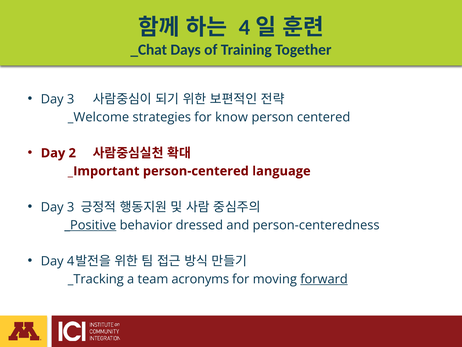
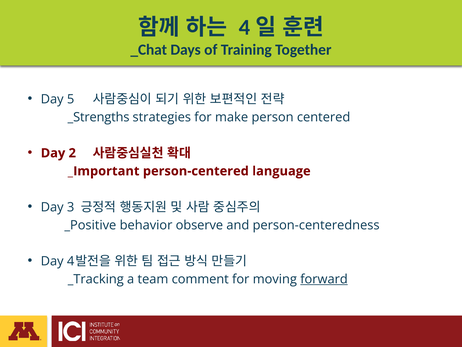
3: 3 -> 5 (71, 99)
_Welcome: _Welcome -> _Strengths (99, 117)
know: know -> make (232, 117)
_Positive underline: present -> none (90, 225)
dressed: dressed -> observe (199, 225)
acronyms: acronyms -> comment (200, 279)
